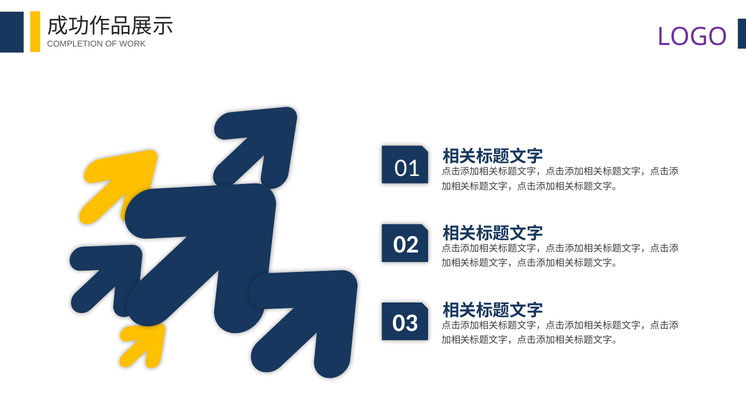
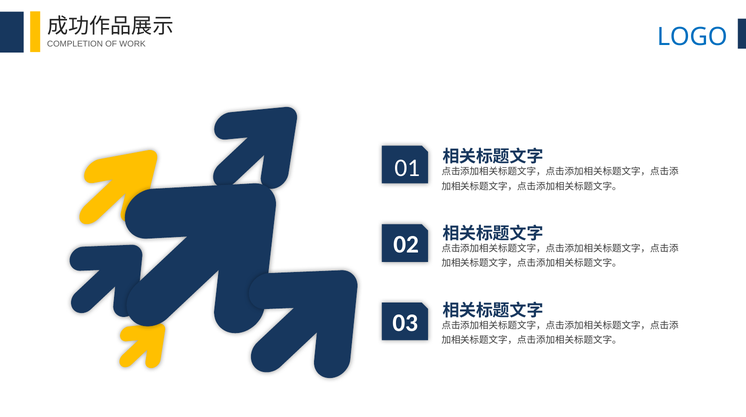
LOGO colour: purple -> blue (692, 37)
